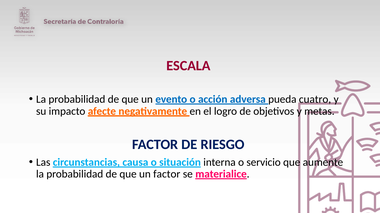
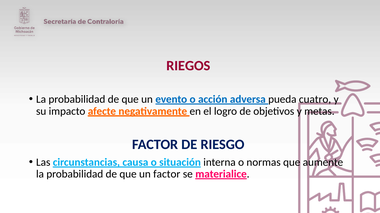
ESCALA: ESCALA -> RIEGOS (188, 66)
servicio: servicio -> normas (264, 163)
